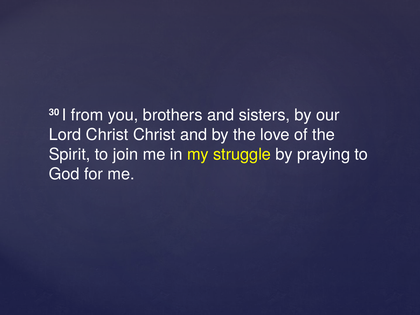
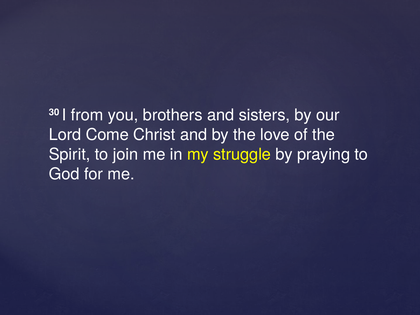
Lord Christ: Christ -> Come (107, 135)
